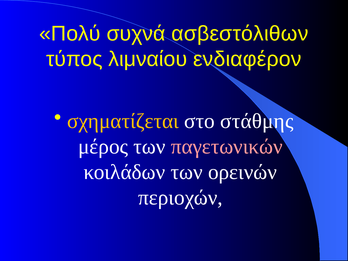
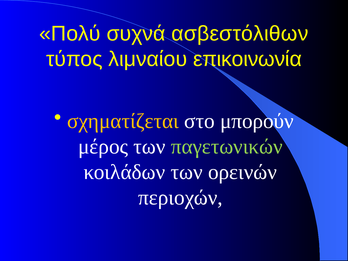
ενδιαφέρον: ενδιαφέρον -> επικοινωνία (247, 59)
στάθμης: στάθμης -> μπορούν (257, 121)
παγετωνικών colour: pink -> light green (227, 147)
